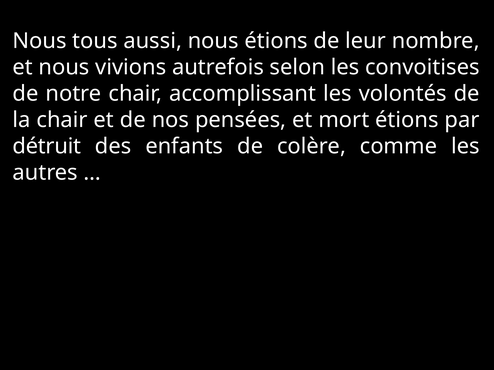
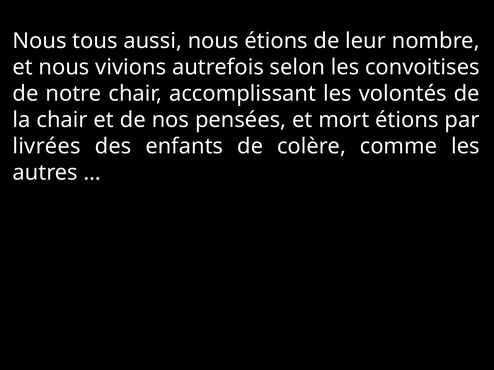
détruit: détruit -> livrées (47, 147)
